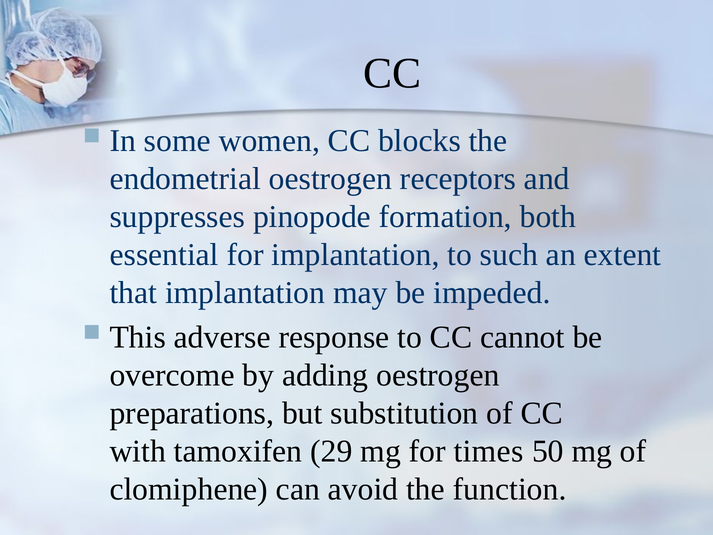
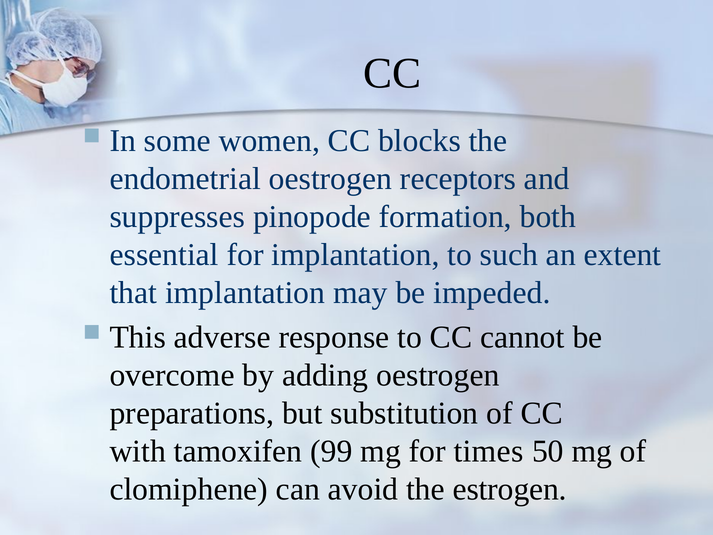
29: 29 -> 99 (331, 451)
function: function -> estrogen (510, 489)
